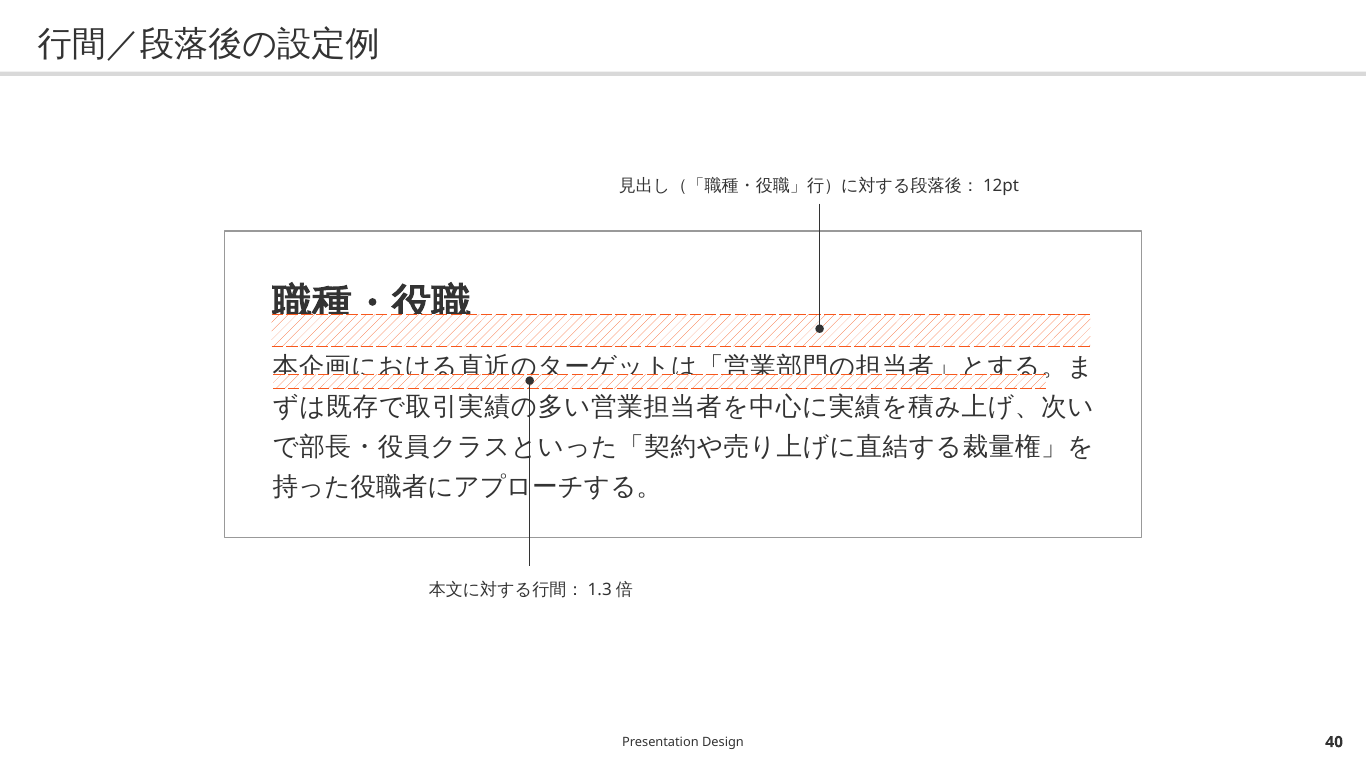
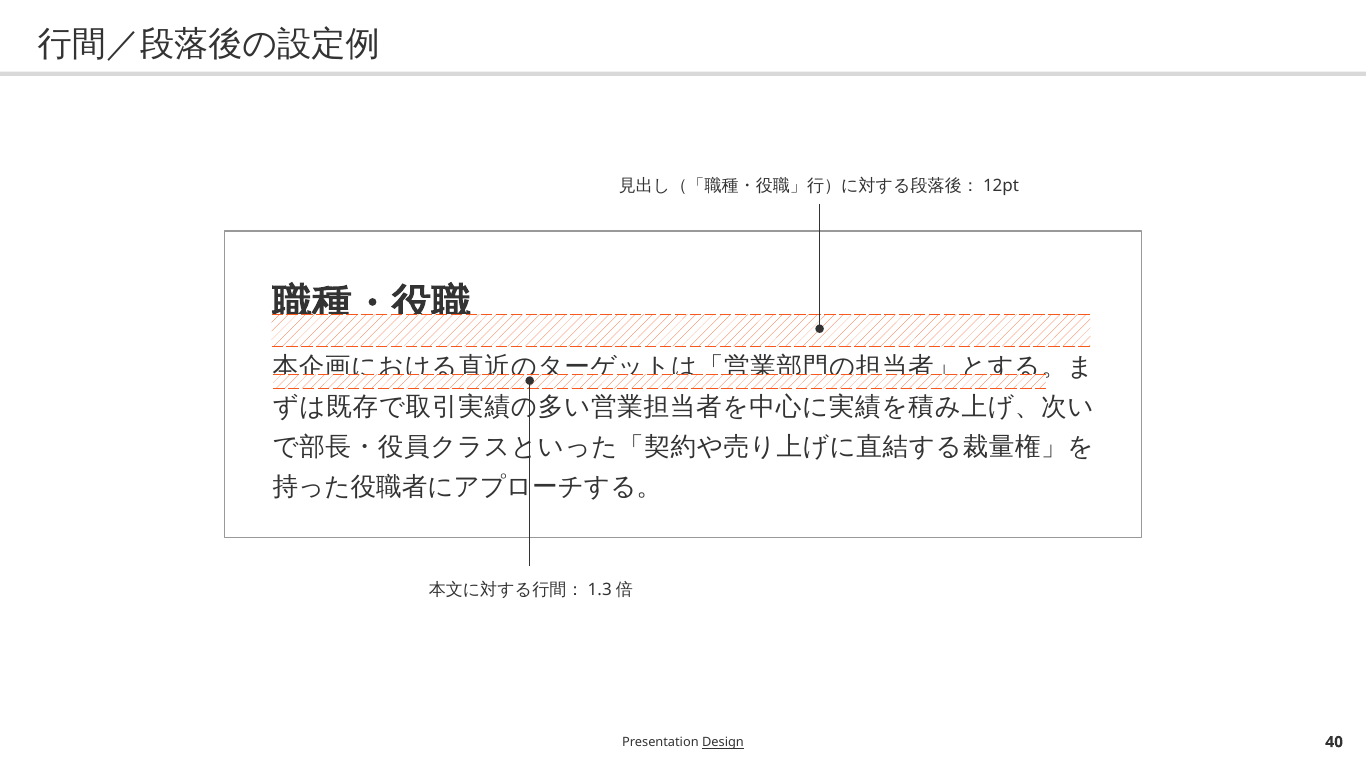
Design underline: none -> present (723, 742)
